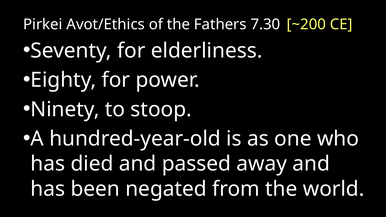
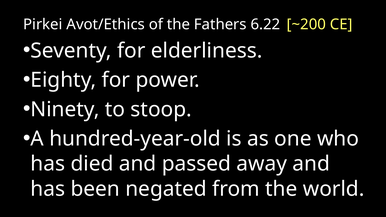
7.30: 7.30 -> 6.22 (265, 24)
